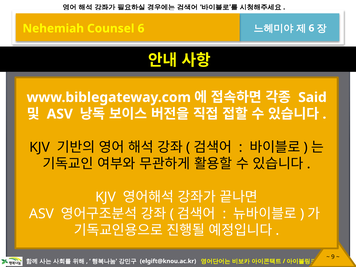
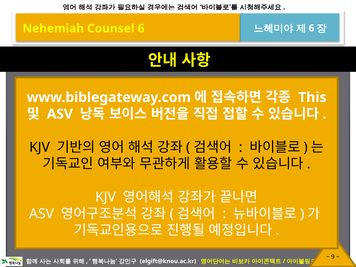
Said: Said -> This (312, 97)
